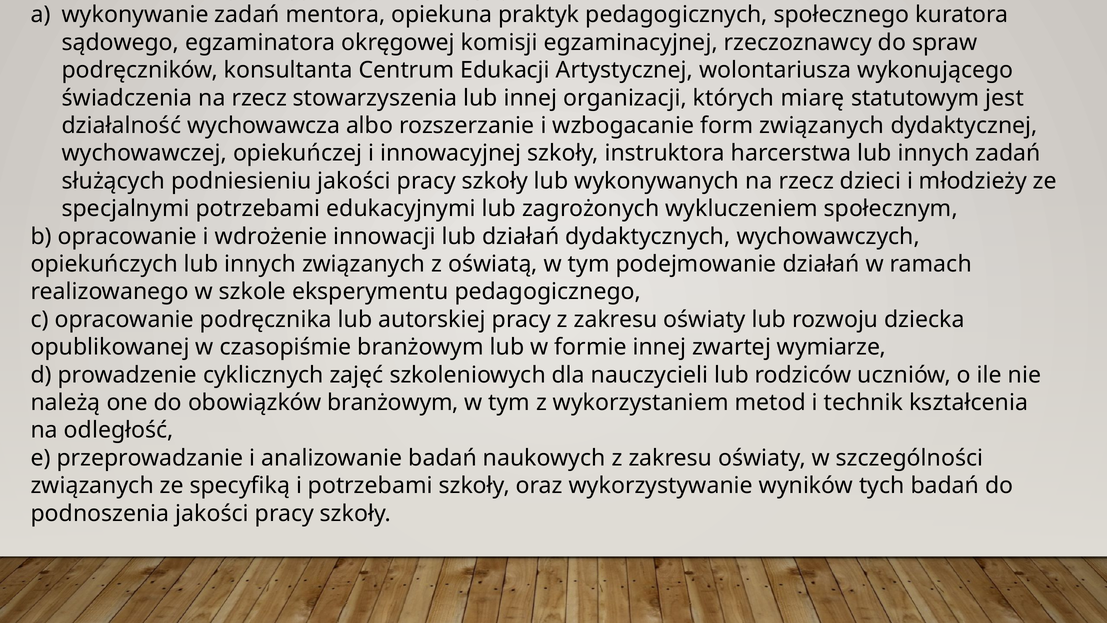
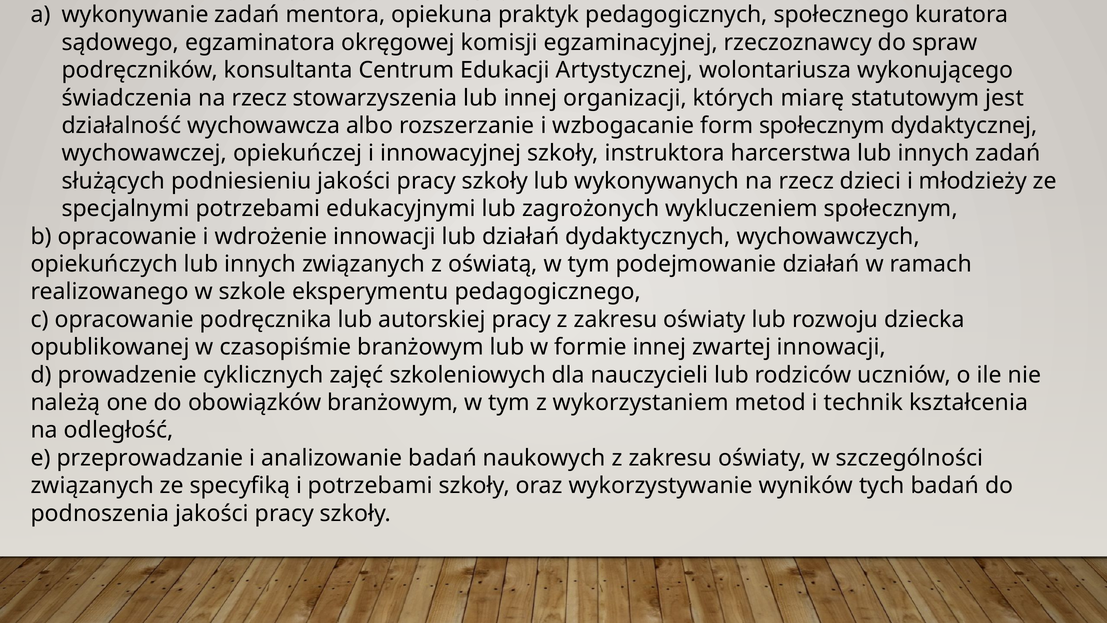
form związanych: związanych -> społecznym (822, 126)
zwartej wymiarze: wymiarze -> innowacji (831, 347)
